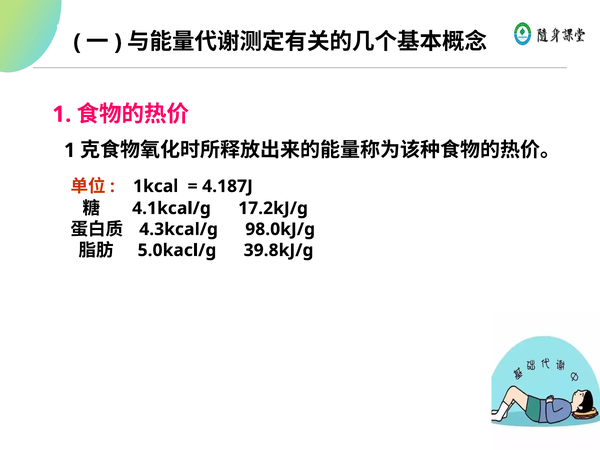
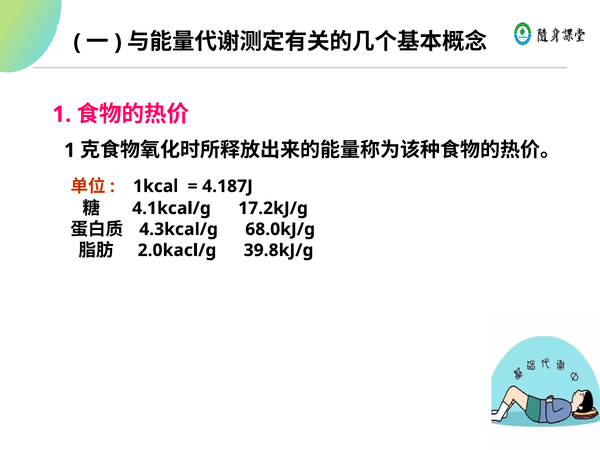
98.0kJ/g: 98.0kJ/g -> 68.0kJ/g (280, 229)
5.0kacl/g: 5.0kacl/g -> 2.0kacl/g (177, 250)
